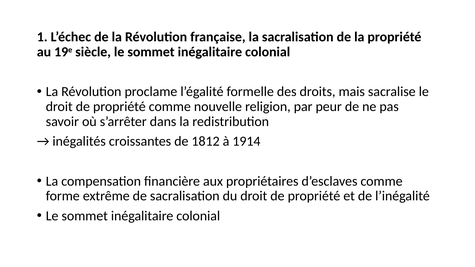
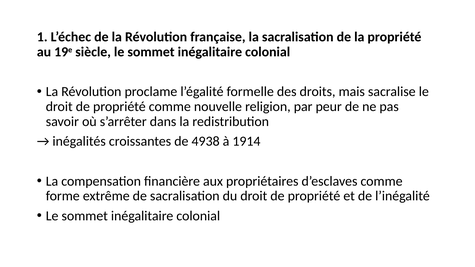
1812: 1812 -> 4938 (206, 142)
